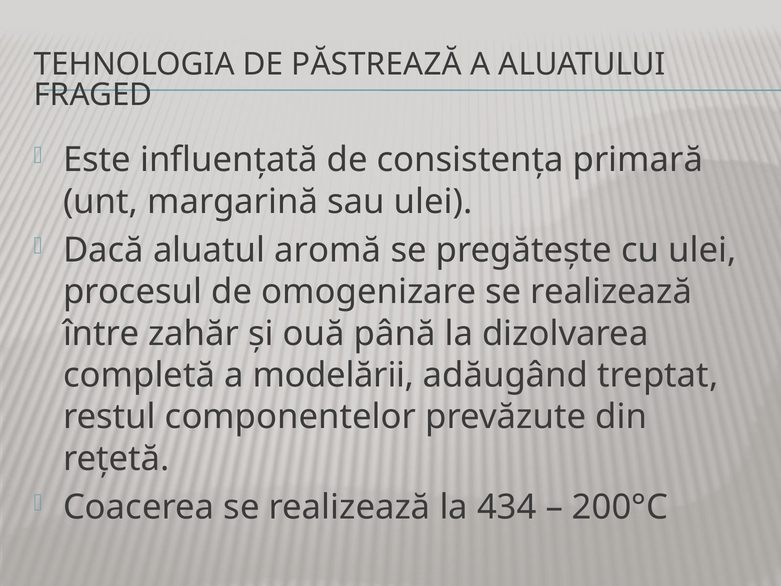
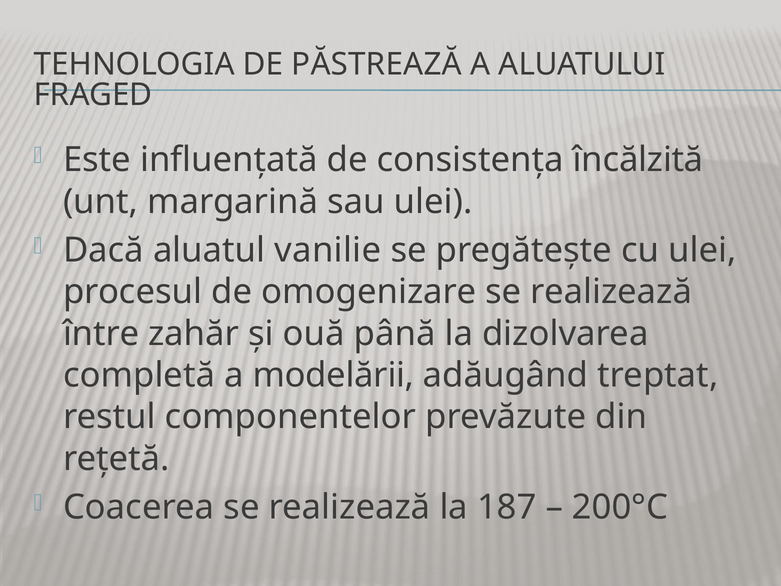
primară: primară -> încălzită (638, 160)
aromă: aromă -> vanilie (328, 250)
434: 434 -> 187 (507, 507)
